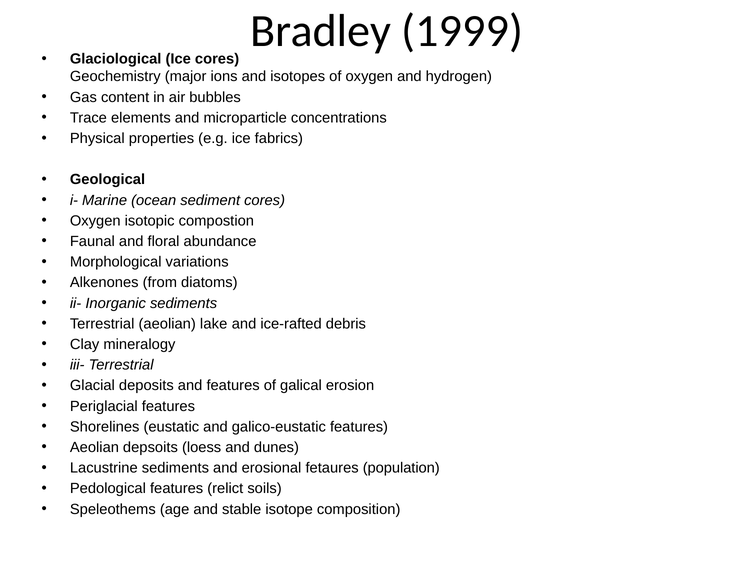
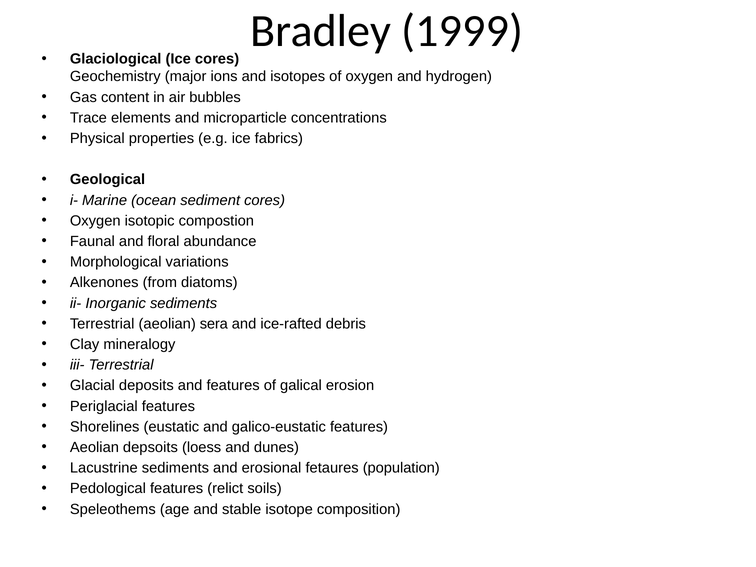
lake: lake -> sera (214, 324)
